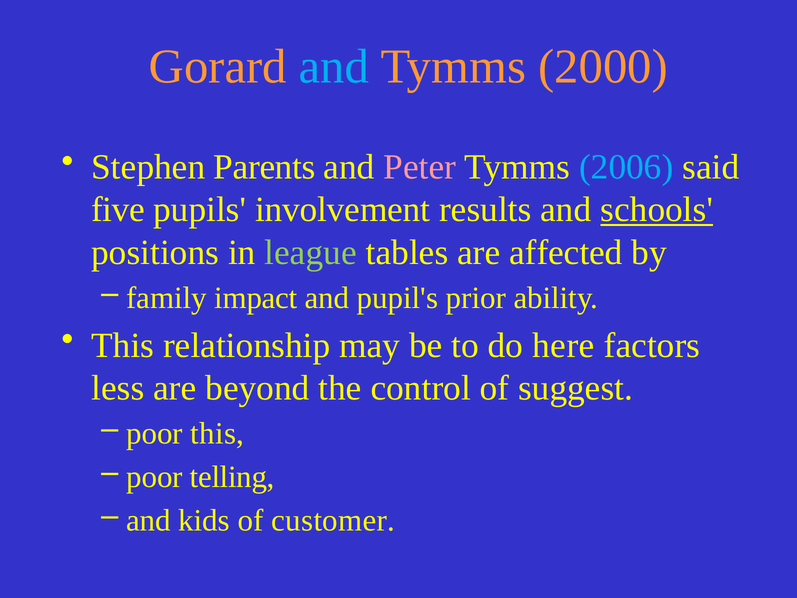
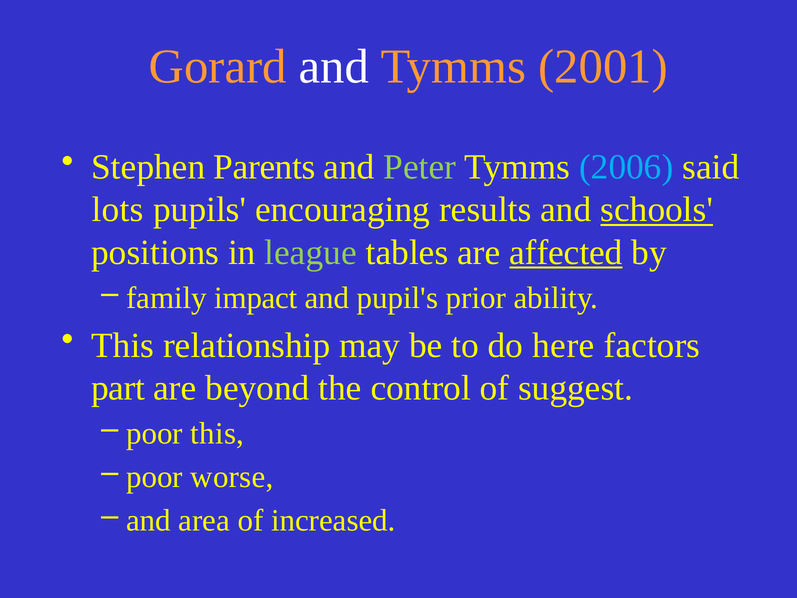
and colour: light blue -> white (334, 66)
2000: 2000 -> 2001 (603, 66)
Peter colour: pink -> light green (420, 167)
five: five -> lots (118, 210)
involvement: involvement -> encouraging (343, 210)
affected underline: none -> present (566, 252)
less: less -> part (118, 388)
telling: telling -> worse (232, 477)
kids: kids -> area (204, 520)
customer: customer -> increased (333, 520)
